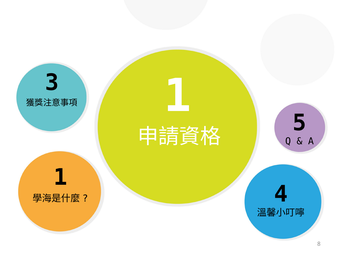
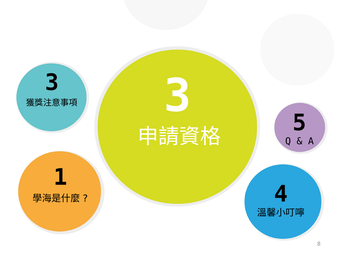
1: 1 -> 3 (178, 96)
